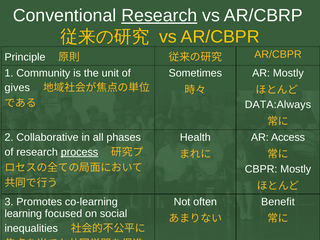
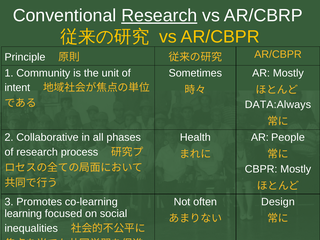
gives: gives -> intent (17, 88)
Access: Access -> People (288, 137)
process underline: present -> none (79, 152)
Benefit: Benefit -> Design (278, 202)
